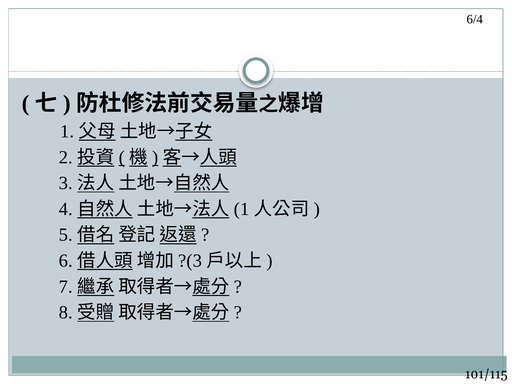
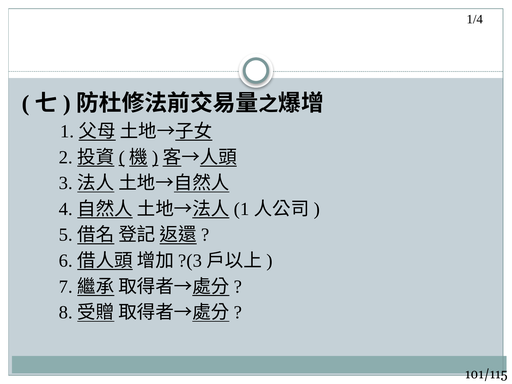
6/4: 6/4 -> 1/4 (475, 19)
